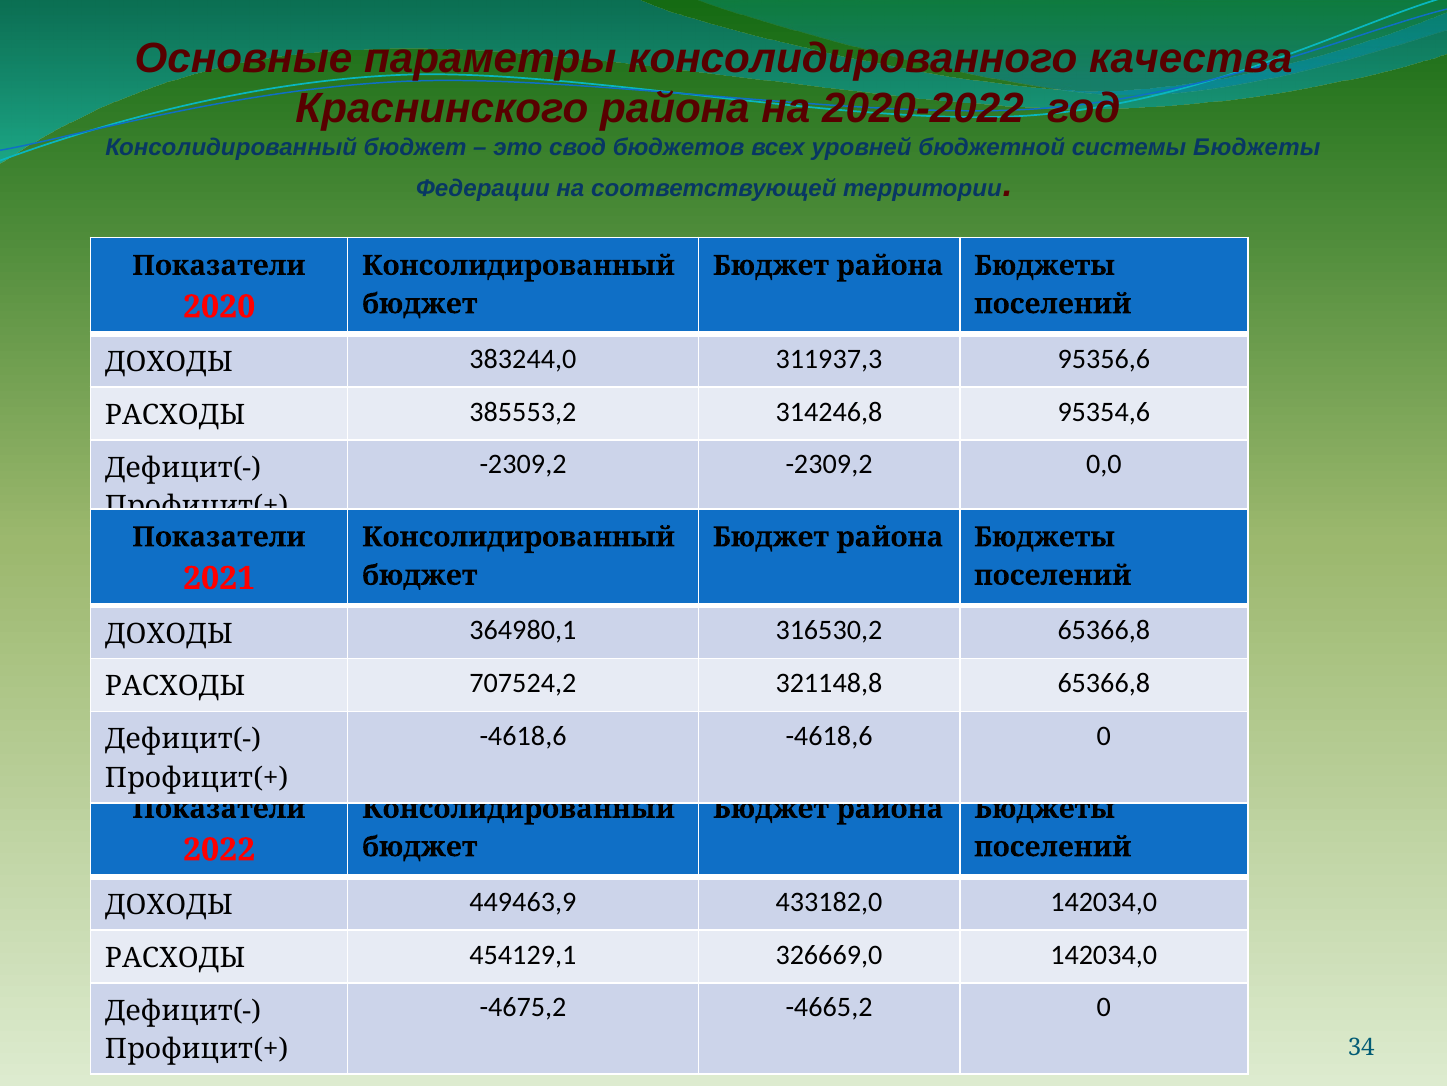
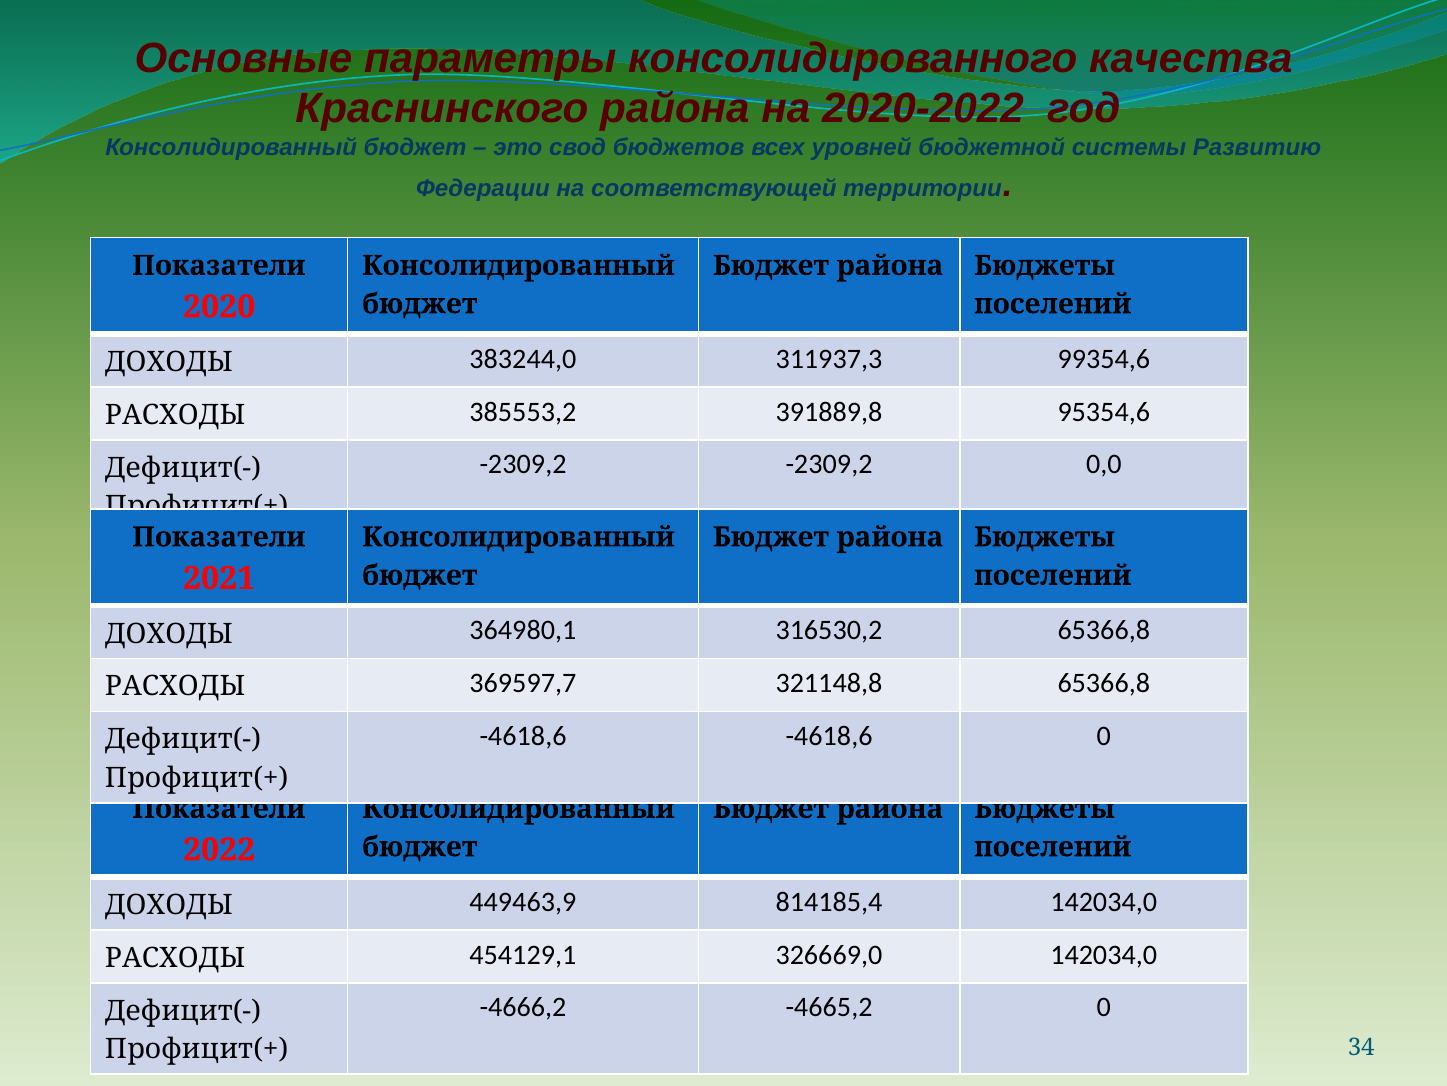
системы Бюджеты: Бюджеты -> Развитию (1257, 147)
95356,6: 95356,6 -> 99354,6 (1104, 359)
314246,8: 314246,8 -> 391889,8 (829, 411)
707524,2: 707524,2 -> 369597,7 (523, 683)
433182,0: 433182,0 -> 814185,4 (829, 901)
-4675,2: -4675,2 -> -4666,2 (523, 1007)
